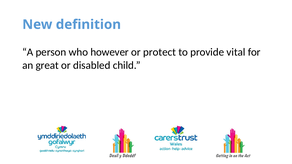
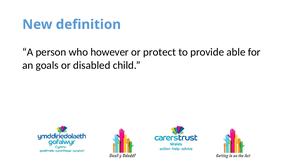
vital: vital -> able (236, 52)
great: great -> goals (47, 65)
